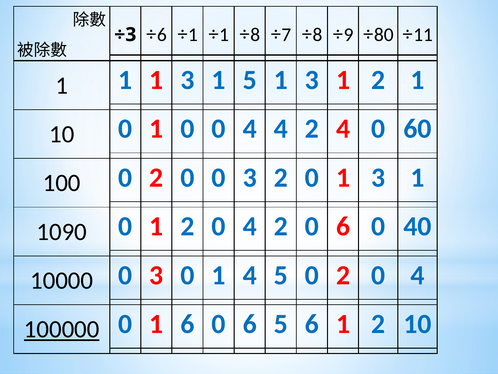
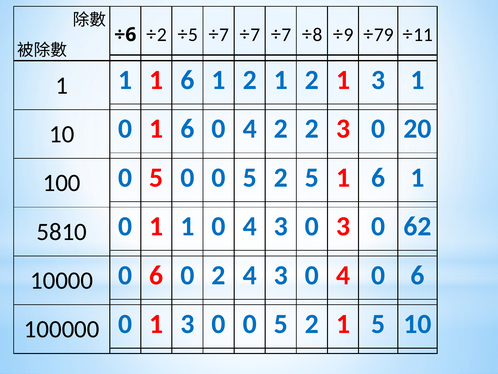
÷3: ÷3 -> ÷6 (125, 35)
6: 6 -> 2 (162, 35)
1: 1 -> 5 (193, 35)
1: 1 -> 7 (224, 35)
8: 8 -> 7 (255, 35)
80: 80 -> 79 (384, 35)
1 1 3: 3 -> 6 (187, 80)
5: 5 -> 2 (250, 80)
3: 3 -> 2 (312, 80)
2: 2 -> 3 (378, 80)
0 1 0: 0 -> 6 (187, 129)
4 4: 4 -> 2 (281, 129)
2 4: 4 -> 3 (343, 129)
60: 60 -> 20 (418, 129)
2: 2 -> 5 (156, 177)
3: 3 -> 5 (250, 177)
0: 0 -> 5 (312, 177)
3: 3 -> 6 (378, 177)
0 1 2: 2 -> 1 (187, 226)
0 4 2: 2 -> 3 (281, 226)
6: 6 -> 3 (343, 226)
40: 40 -> 62 (418, 226)
1090: 1090 -> 5810 (62, 232)
3: 3 -> 6 (156, 275)
1: 1 -> 2 (219, 275)
5: 5 -> 3 (281, 275)
2: 2 -> 4 (343, 275)
4: 4 -> 6 (418, 275)
0 1 6: 6 -> 3 (187, 324)
6: 6 -> 0 (250, 324)
6: 6 -> 2 (312, 324)
2: 2 -> 5 (378, 324)
100000 underline: present -> none (62, 329)
